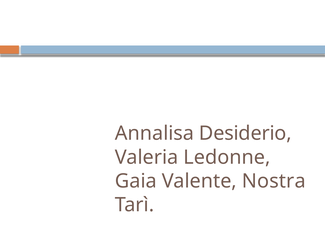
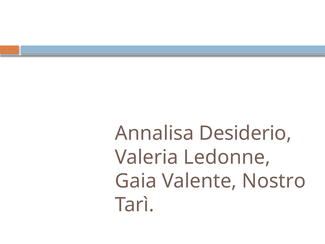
Nostra: Nostra -> Nostro (274, 181)
